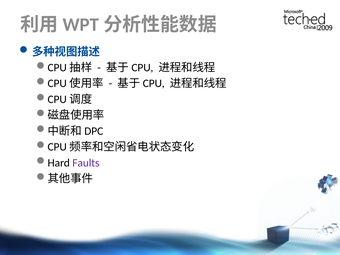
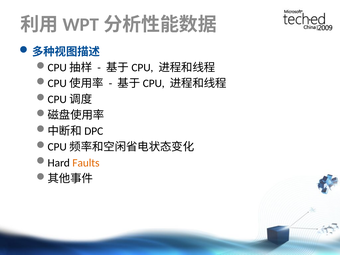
Faults colour: purple -> orange (86, 163)
